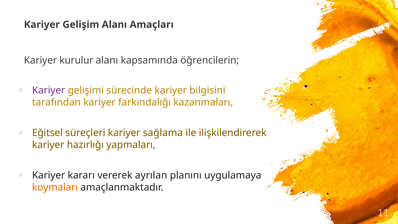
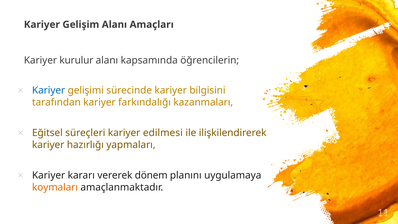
Kariyer colour: purple -> blue (49, 90)
sağlama: sağlama -> edilmesi (163, 133)
ayrılan: ayrılan -> dönem (151, 175)
